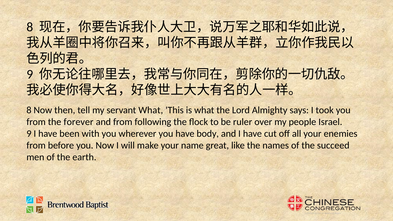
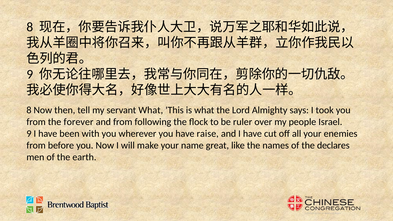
body: body -> raise (208, 134)
succeed: succeed -> declares (333, 145)
